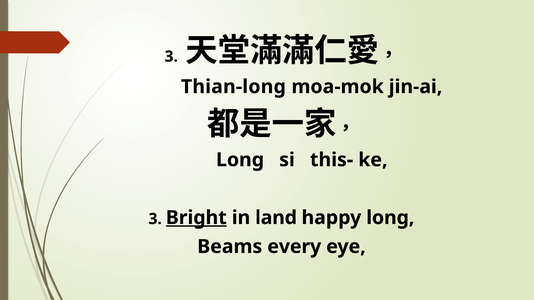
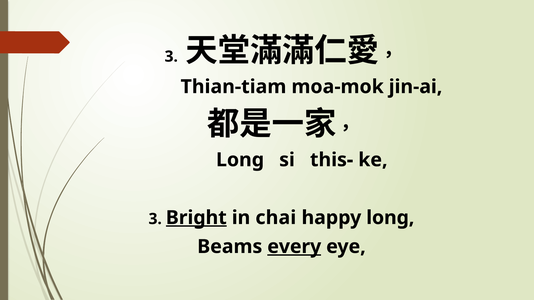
Thian-long: Thian-long -> Thian-tiam (233, 87)
land: land -> chai (276, 218)
every underline: none -> present (294, 247)
